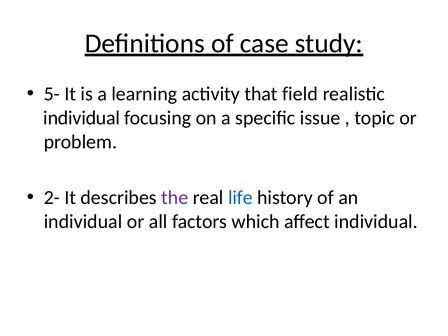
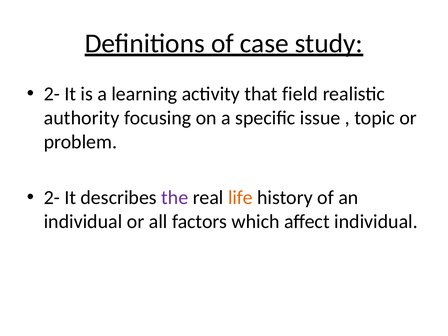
5-: 5- -> 2- (52, 94)
individual: individual -> authority (82, 118)
life colour: blue -> orange (240, 198)
